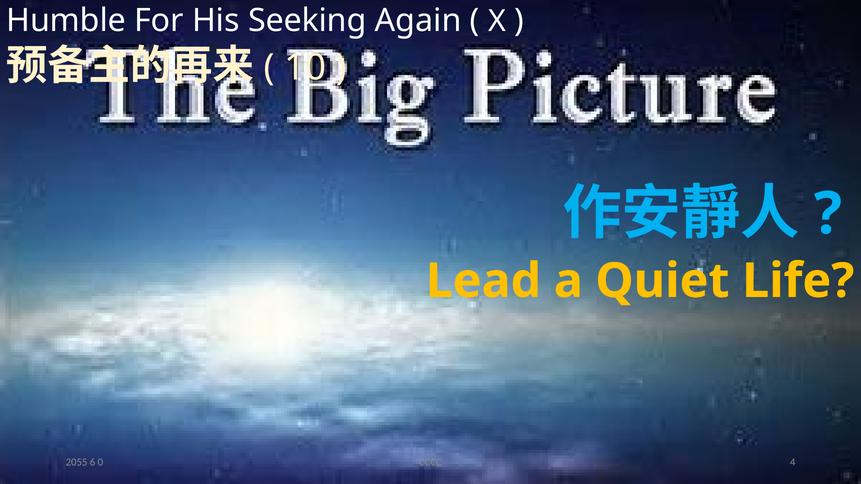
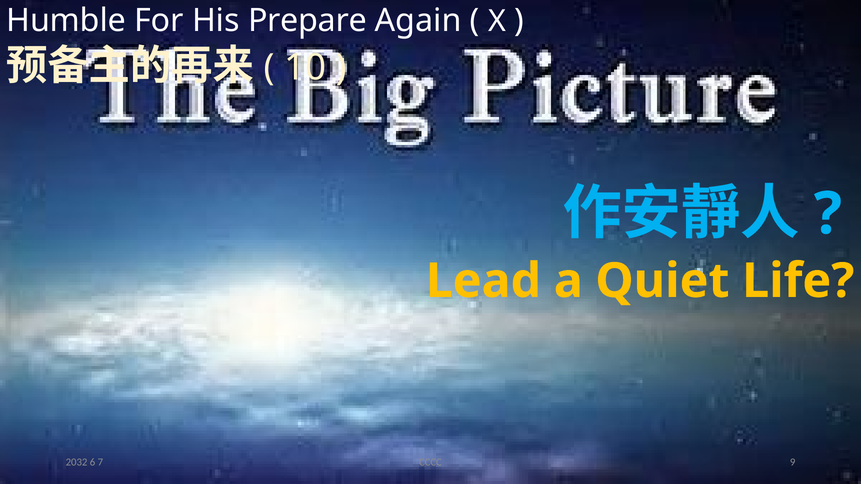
Seeking: Seeking -> Prepare (307, 20)
2055: 2055 -> 2032 (77, 463)
0: 0 -> 7 (100, 463)
4: 4 -> 9 (793, 462)
